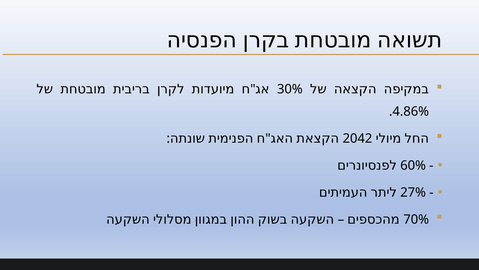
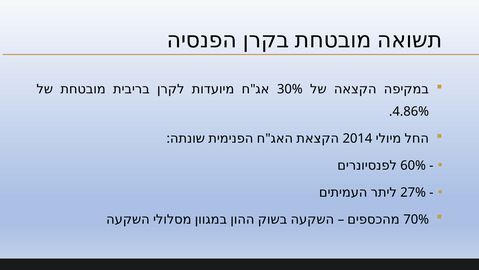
2042: 2042 -> 2014 (357, 138)
